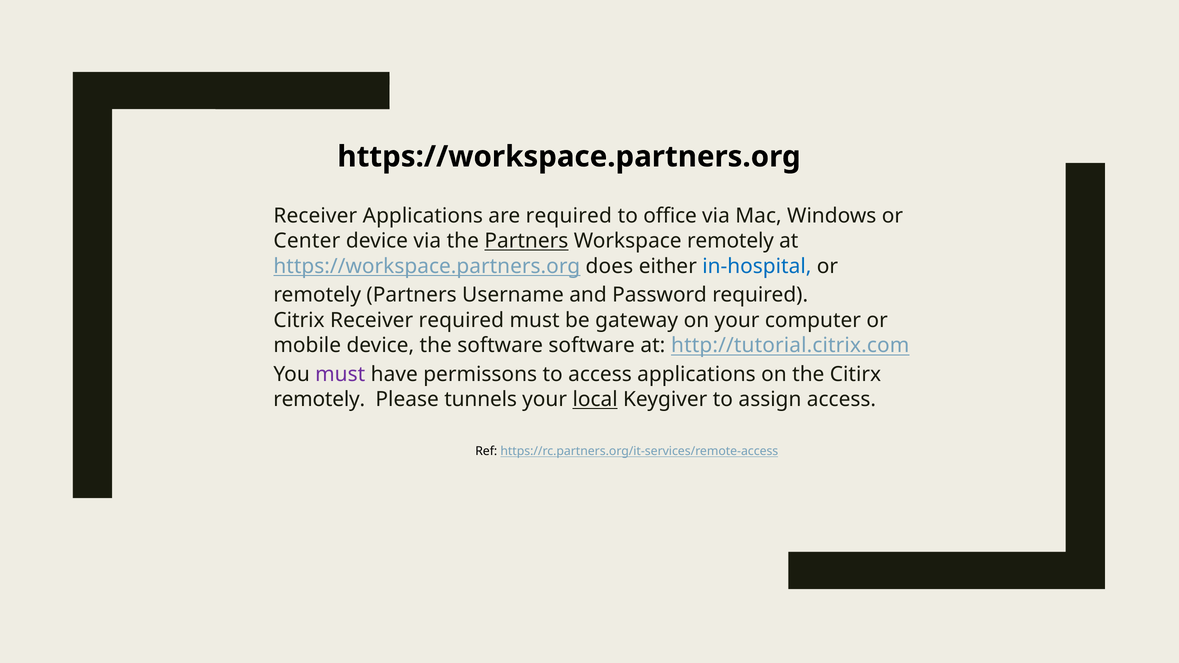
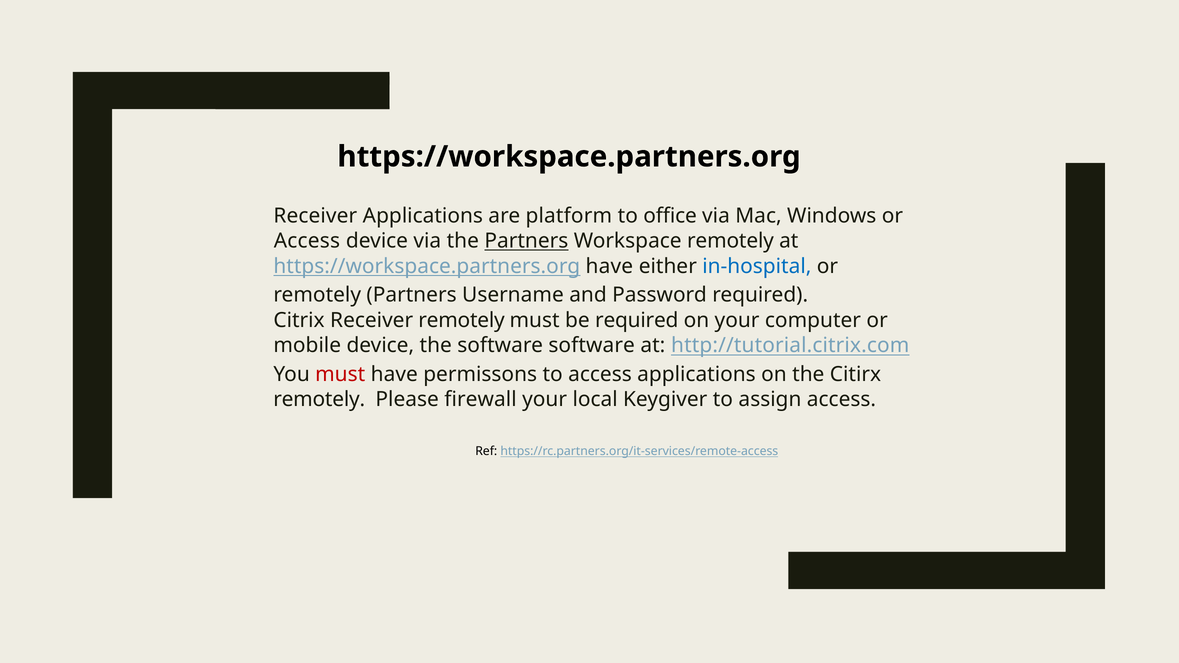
are required: required -> platform (569, 216)
Center: Center -> Access (307, 241)
https://workspace.partners.org does: does -> have (609, 266)
Receiver required: required -> remotely (461, 320)
be gateway: gateway -> required (637, 320)
must colour: purple -> red (340, 374)
tunnels: tunnels -> firewall (481, 400)
local underline: present -> none (595, 400)
